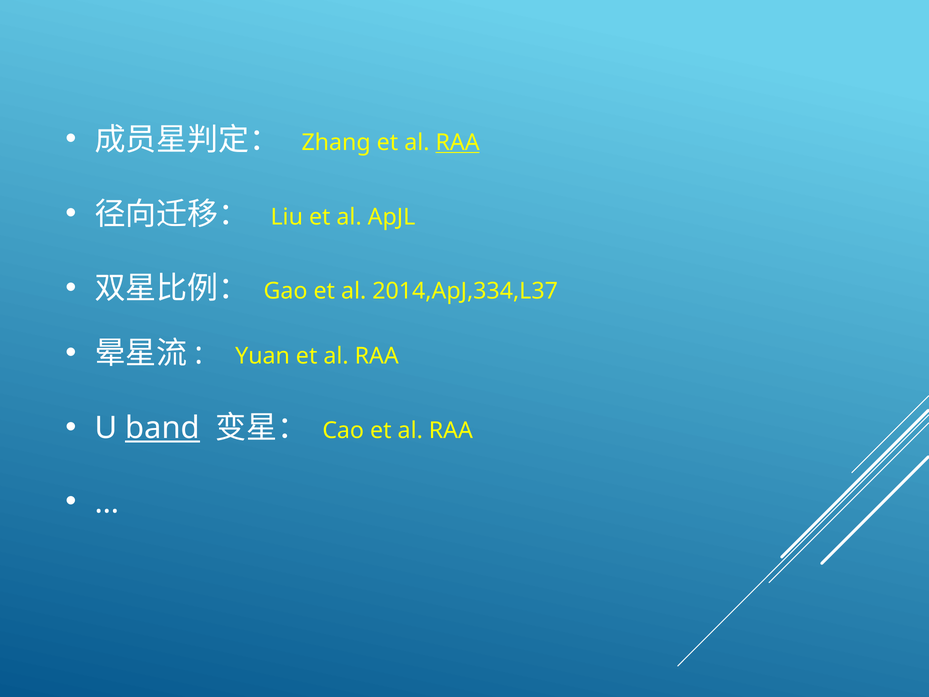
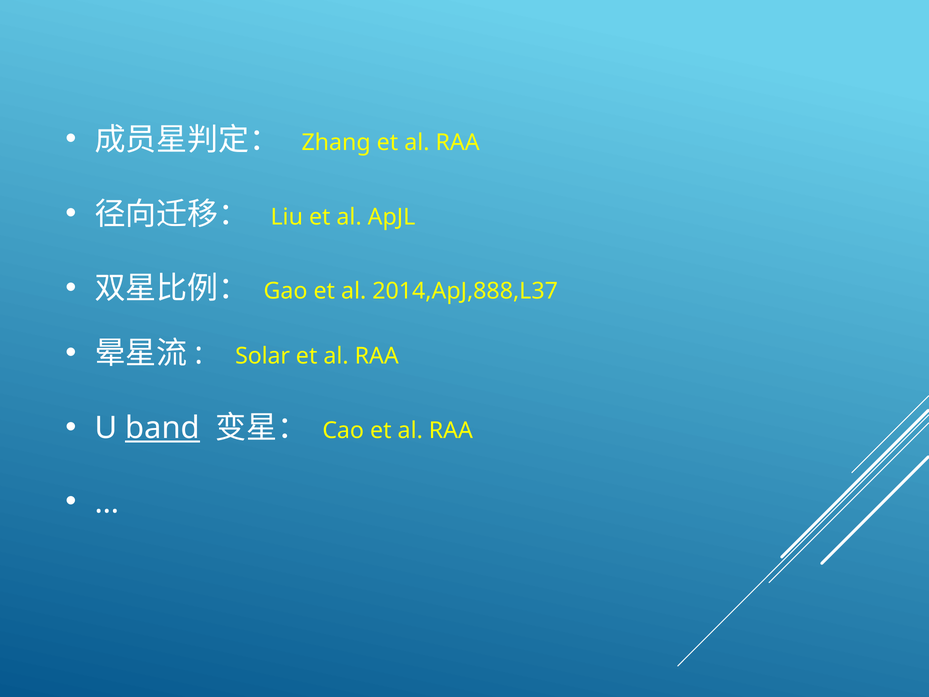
RAA underline: present -> none (458, 142)
2014,ApJ,334,L37: 2014,ApJ,334,L37 -> 2014,ApJ,888,L37 (465, 291)
Yuan: Yuan -> Solar (263, 356)
